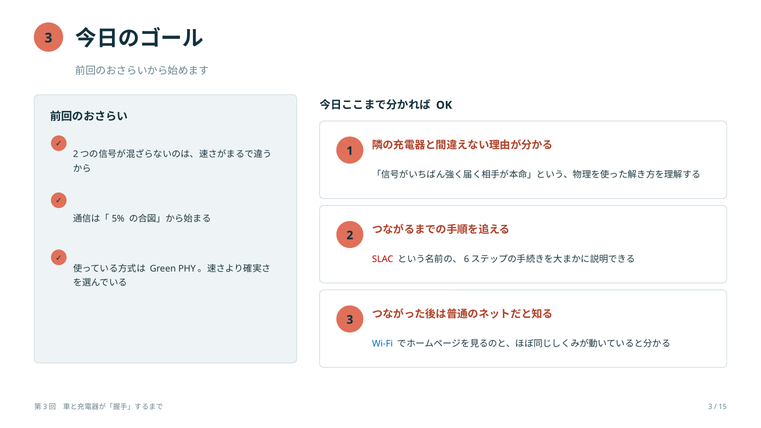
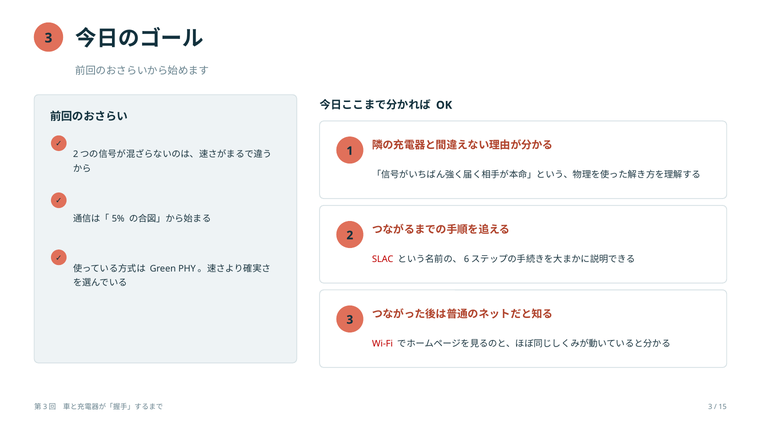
Wi-Fi colour: blue -> red (383, 344)
